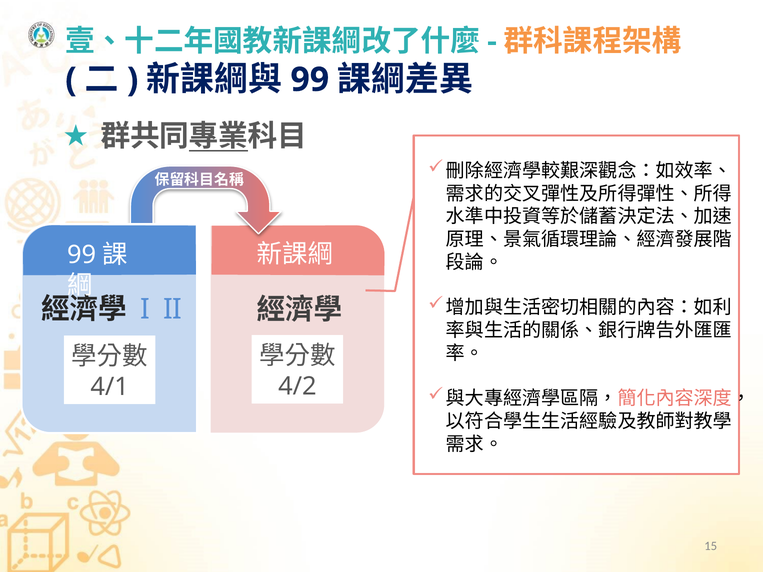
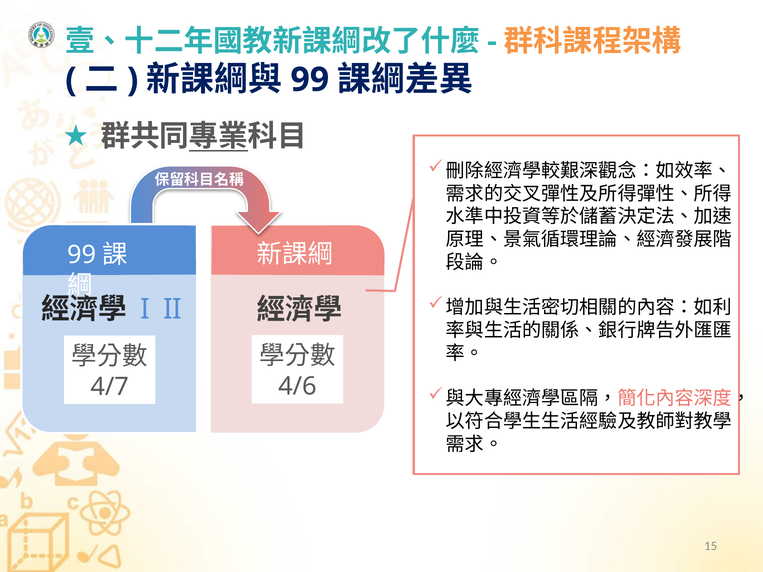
4/2: 4/2 -> 4/6 (297, 387)
4/1: 4/1 -> 4/7 (110, 387)
